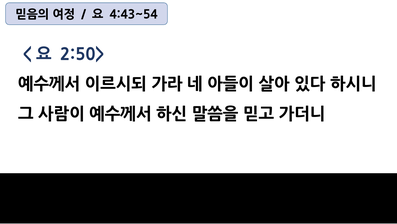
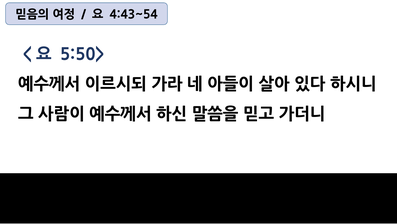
2:50>: 2:50> -> 5:50> (82, 54)
